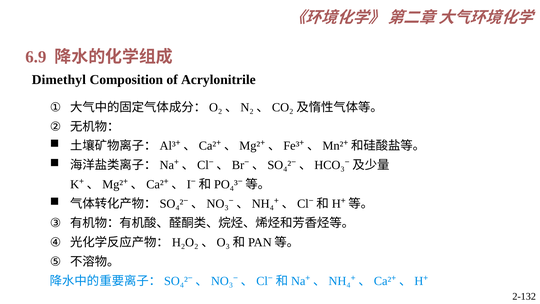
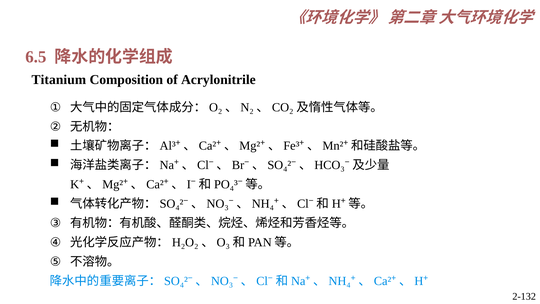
6.9: 6.9 -> 6.5 (36, 57)
Dimethyl: Dimethyl -> Titanium (59, 80)
